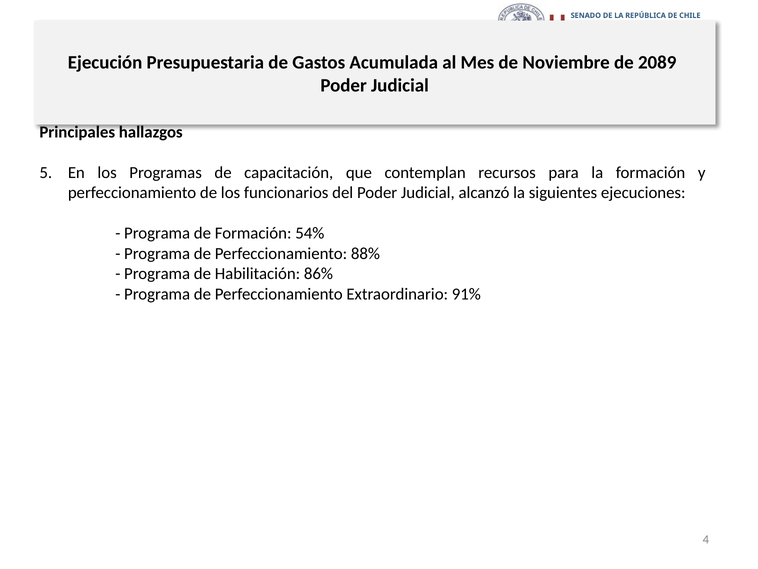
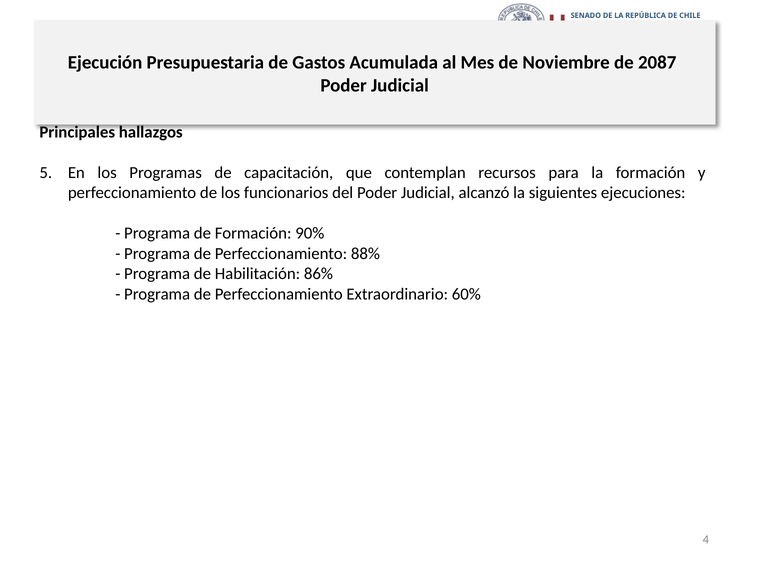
2089: 2089 -> 2087 (657, 62)
54%: 54% -> 90% (310, 233)
91%: 91% -> 60% (466, 294)
